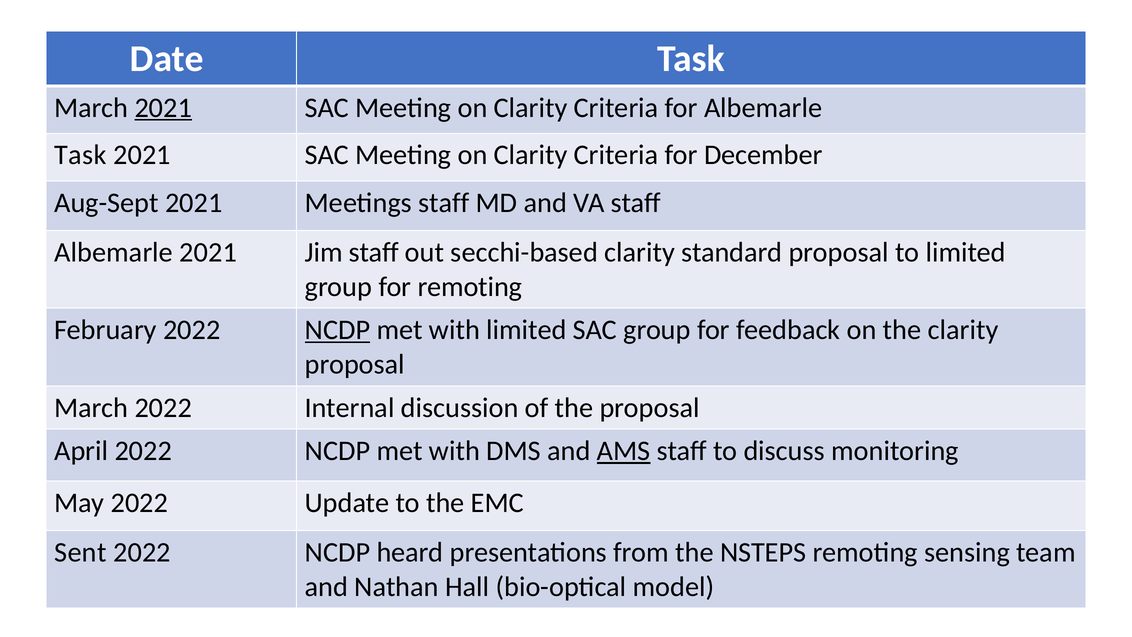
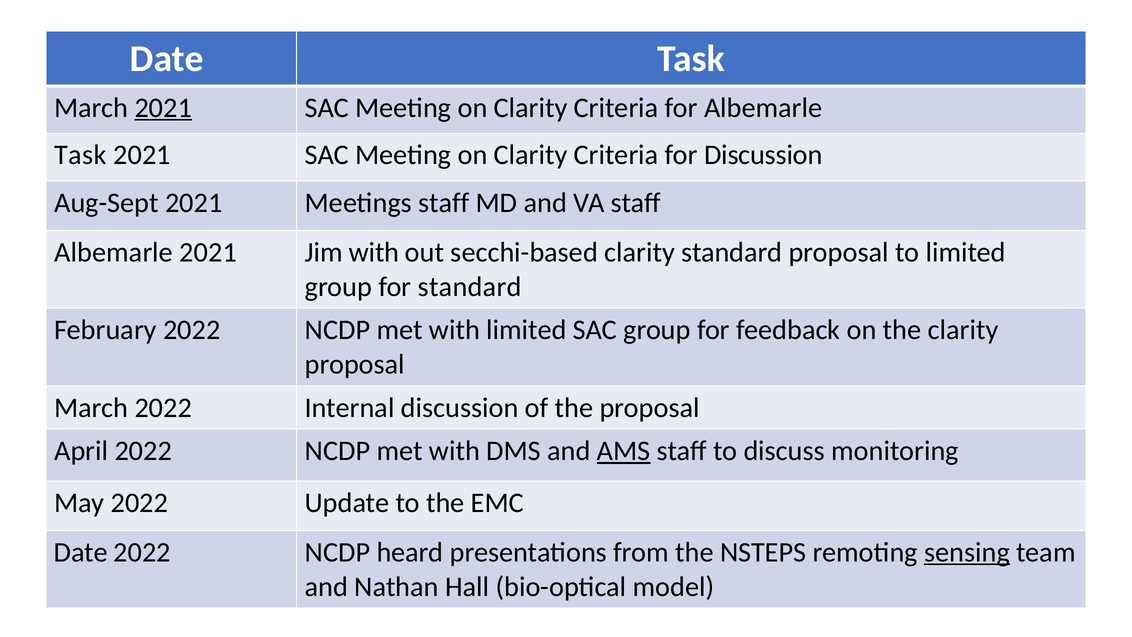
for December: December -> Discussion (763, 155)
Jim staff: staff -> with (374, 252)
for remoting: remoting -> standard (470, 287)
NCDP underline: present -> none (337, 330)
Sent: Sent -> Date (81, 552)
sensing underline: none -> present (967, 552)
